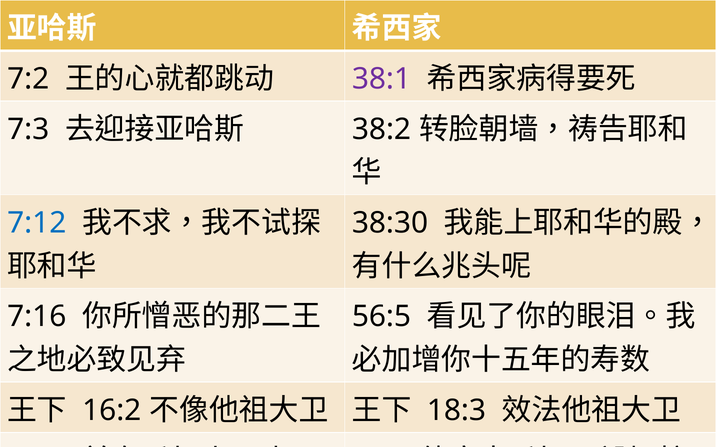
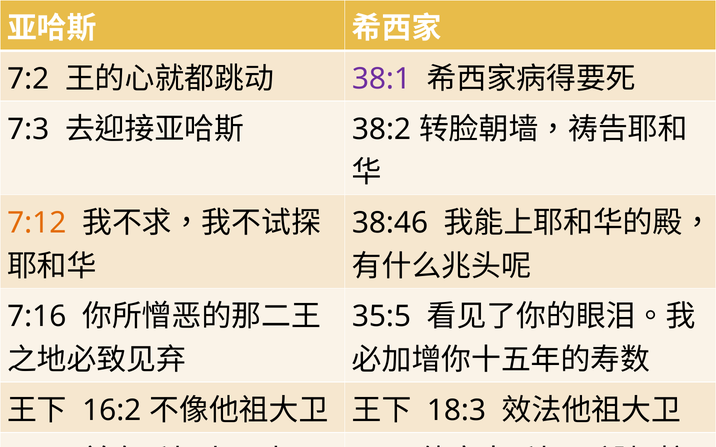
7:12 colour: blue -> orange (37, 223)
38:30: 38:30 -> 38:46 (390, 223)
56:5: 56:5 -> 35:5 (381, 317)
